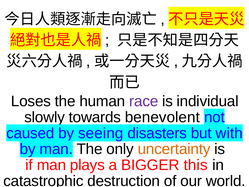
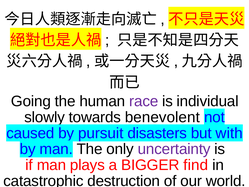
Loses: Loses -> Going (31, 101)
seeing: seeing -> pursuit (101, 133)
uncertainty colour: orange -> purple (174, 149)
this: this -> find (196, 165)
